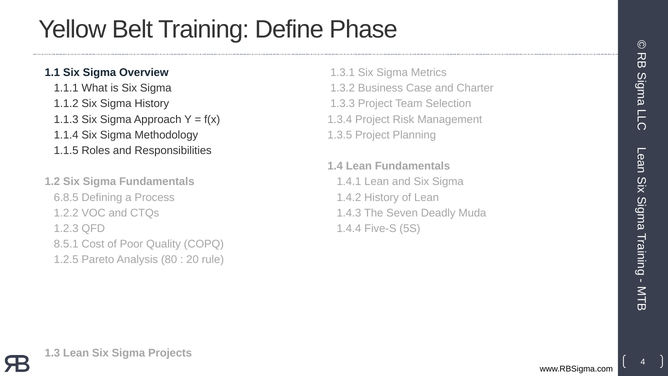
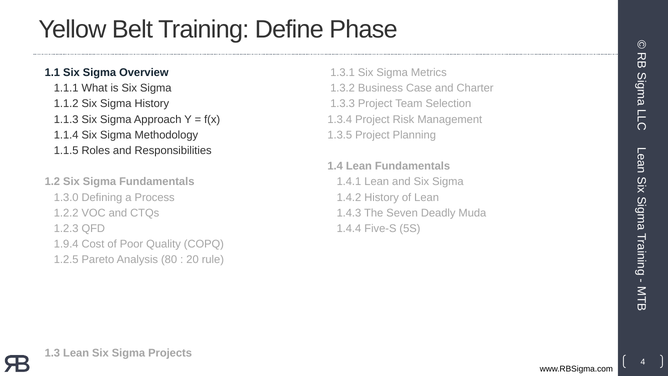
6.8.5: 6.8.5 -> 1.3.0 (66, 197)
8.5.1: 8.5.1 -> 1.9.4 (66, 244)
